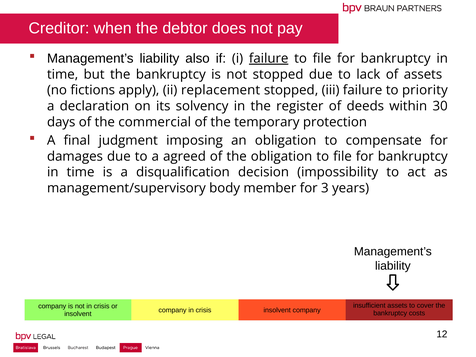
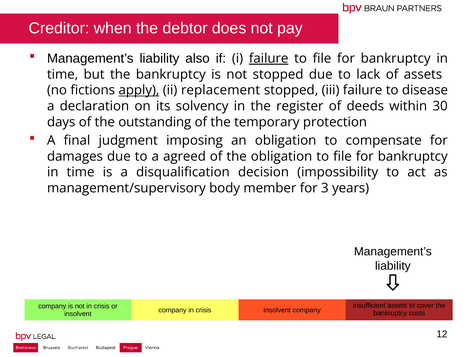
apply underline: none -> present (139, 90)
priority: priority -> disease (425, 90)
commercial: commercial -> outstanding (155, 122)
